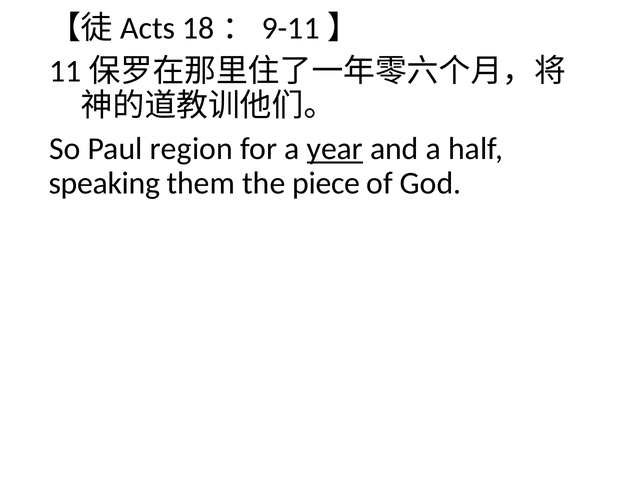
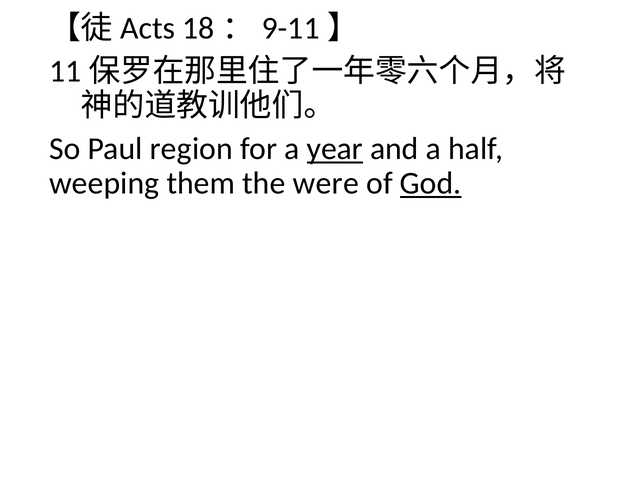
speaking: speaking -> weeping (104, 183)
piece: piece -> were (326, 183)
God underline: none -> present (431, 183)
